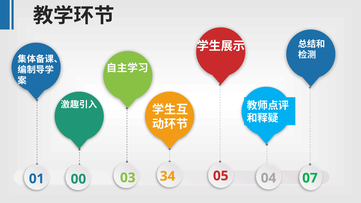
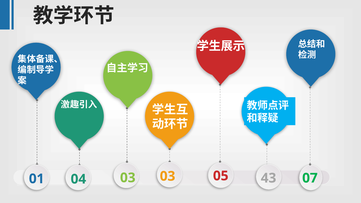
00: 00 -> 04 (78, 179)
03 34: 34 -> 03 (168, 176)
04: 04 -> 43 (269, 178)
